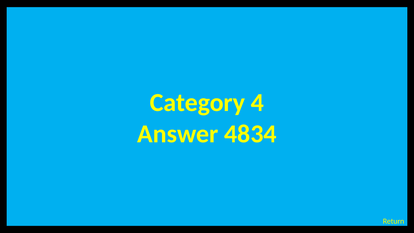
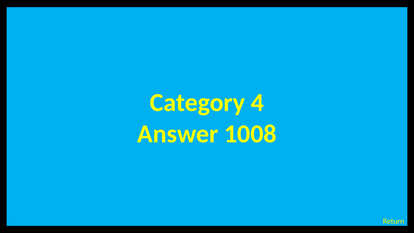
4834: 4834 -> 1008 (250, 134)
